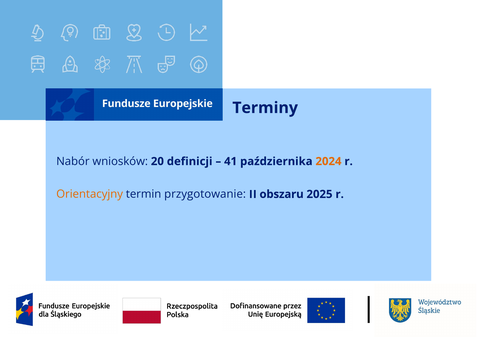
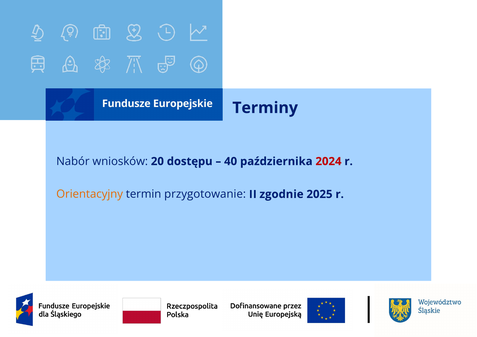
definicji: definicji -> dostępu (190, 161)
41: 41 -> 40 (231, 161)
2024 colour: orange -> red (328, 161)
obszaru: obszaru -> zgodnie (282, 194)
